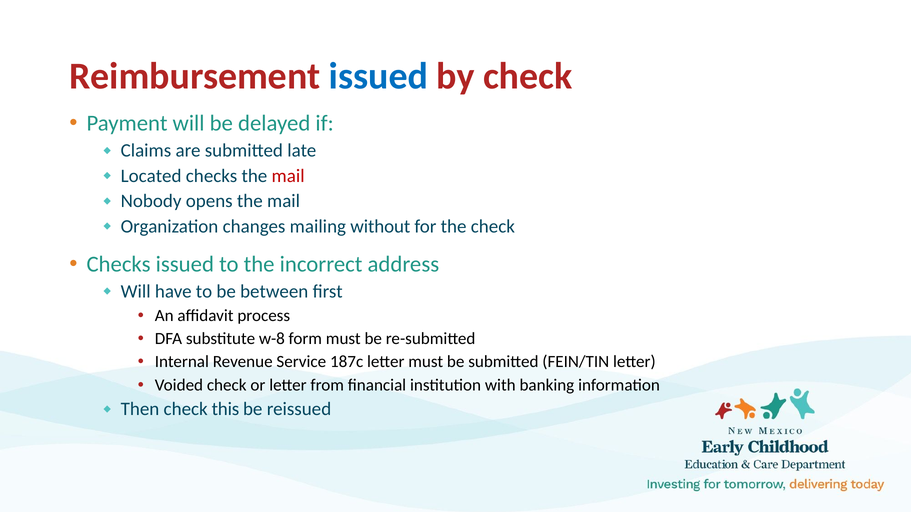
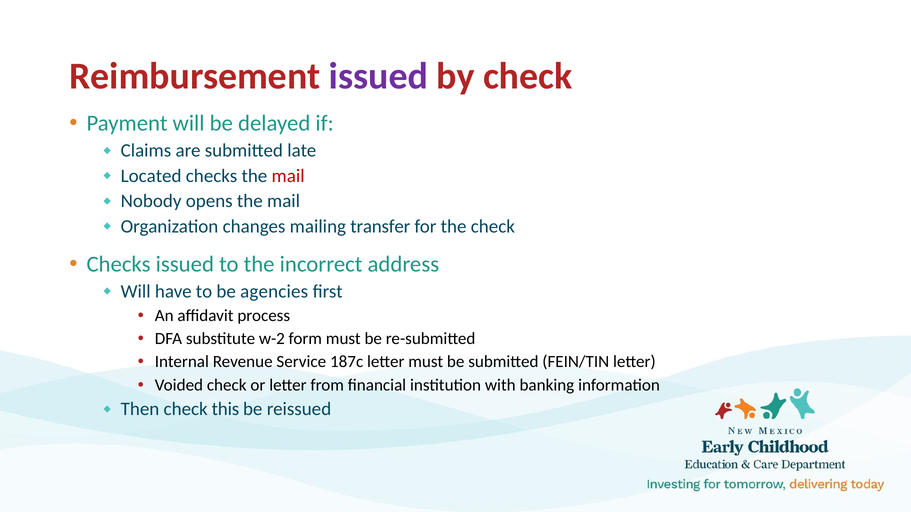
issued colour: blue -> purple (378, 77)
without: without -> transfer (380, 227)
between: between -> agencies (274, 292)
w-8: w-8 -> w-2 (272, 339)
